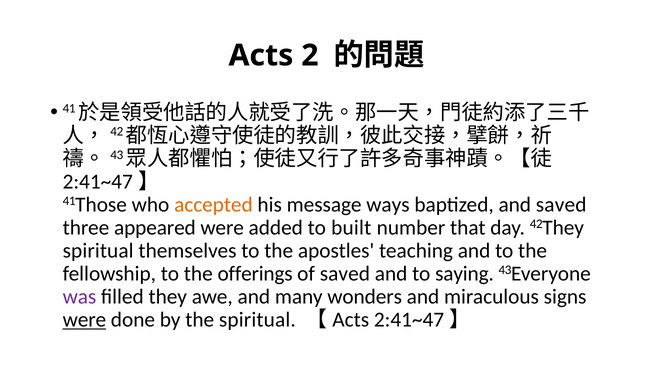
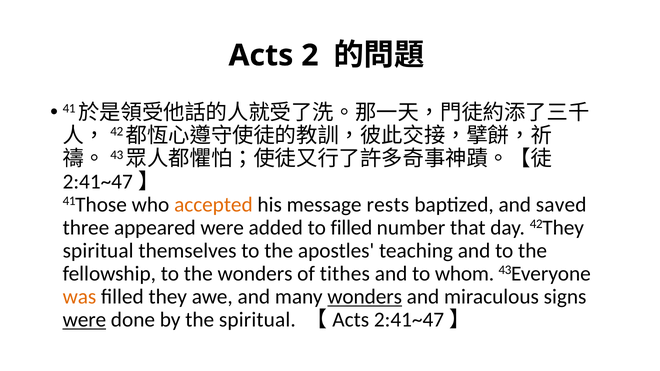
ways: ways -> rests (388, 205)
to built: built -> filled (351, 228)
the offerings: offerings -> wonders (255, 274)
of saved: saved -> tithes (345, 274)
saying: saying -> whom (465, 274)
was colour: purple -> orange (79, 297)
wonders underline: none -> present (365, 297)
